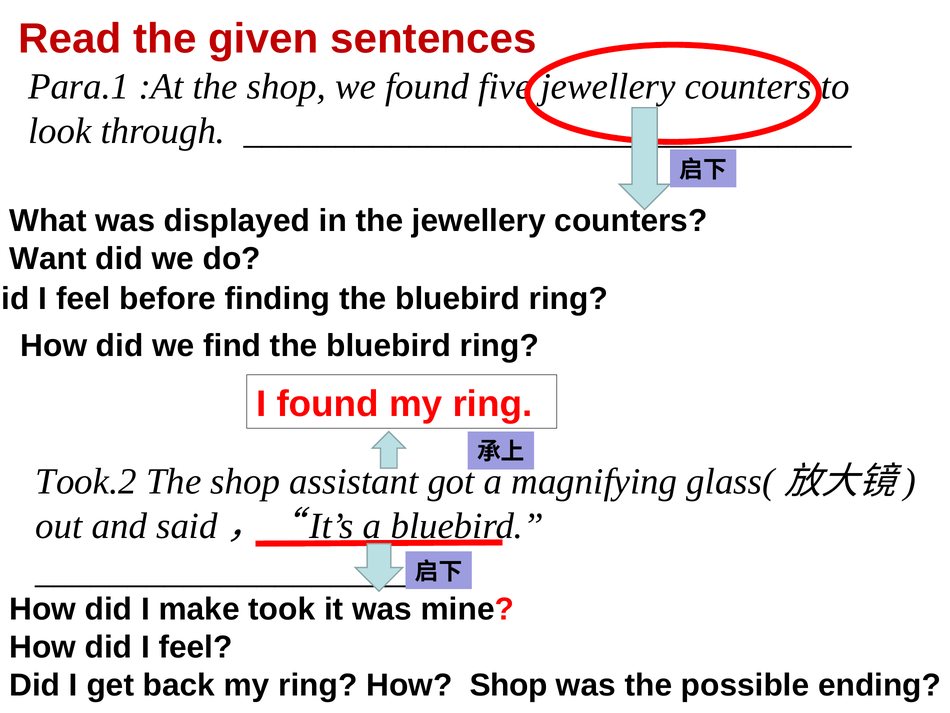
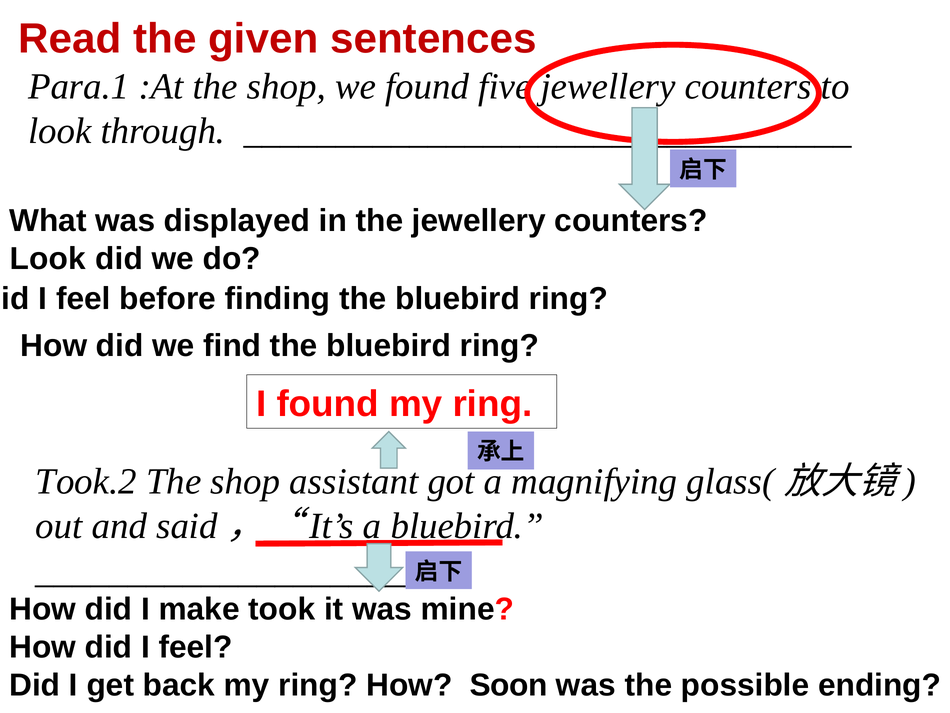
Want: Want -> Look (48, 259)
How Shop: Shop -> Soon (509, 685)
